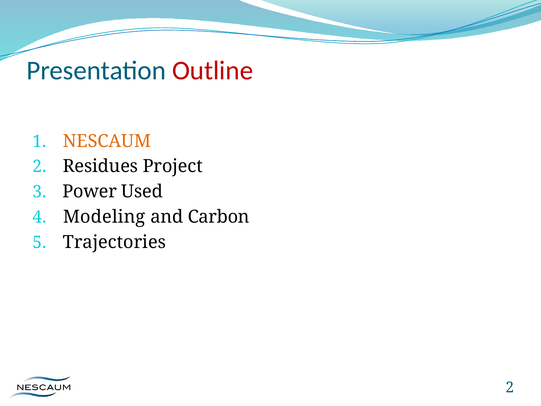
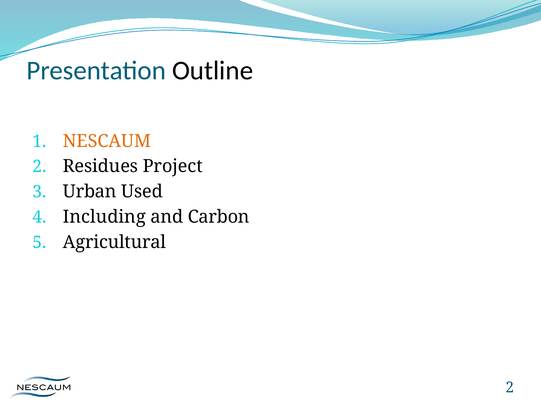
Outline colour: red -> black (213, 70)
Power: Power -> Urban (90, 192)
Modeling: Modeling -> Including (104, 217)
Trajectories: Trajectories -> Agricultural (114, 242)
